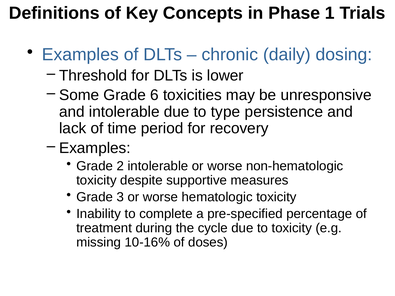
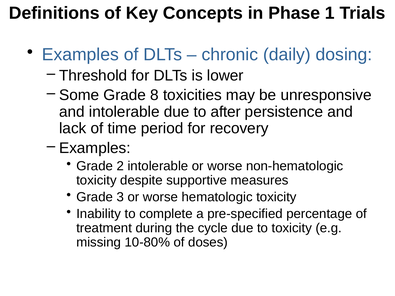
6: 6 -> 8 (154, 95)
type: type -> after (226, 112)
10-16%: 10-16% -> 10-80% (147, 242)
